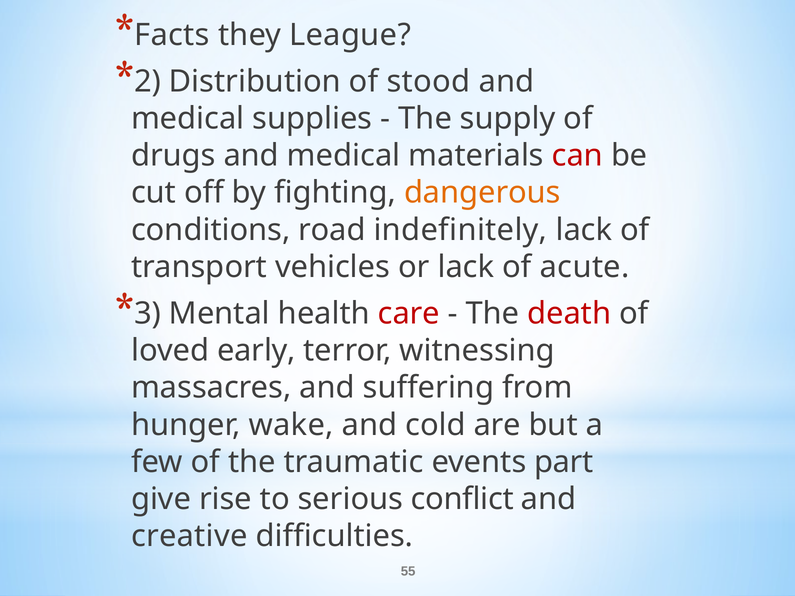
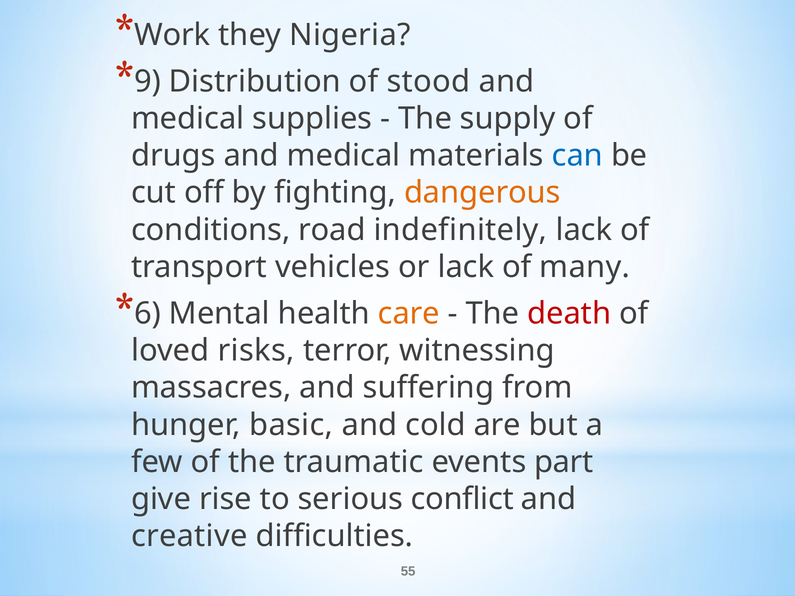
Facts: Facts -> Work (172, 35)
League: League -> Nigeria (350, 35)
2: 2 -> 9 (148, 81)
can colour: red -> blue (577, 156)
acute: acute -> many (585, 267)
3: 3 -> 6 (148, 314)
care colour: red -> orange (409, 314)
early: early -> risks (256, 351)
wake: wake -> basic (291, 425)
